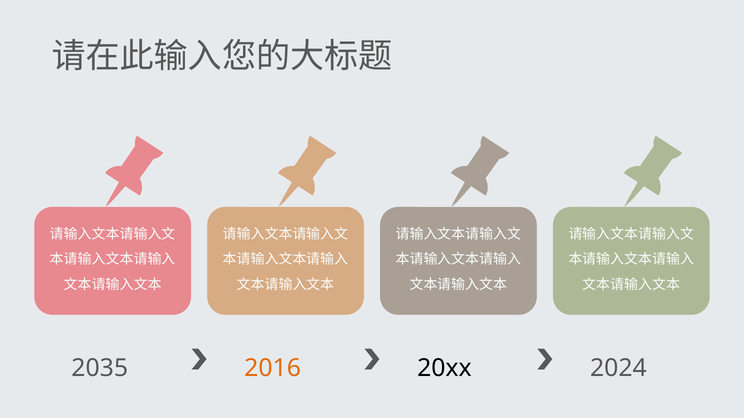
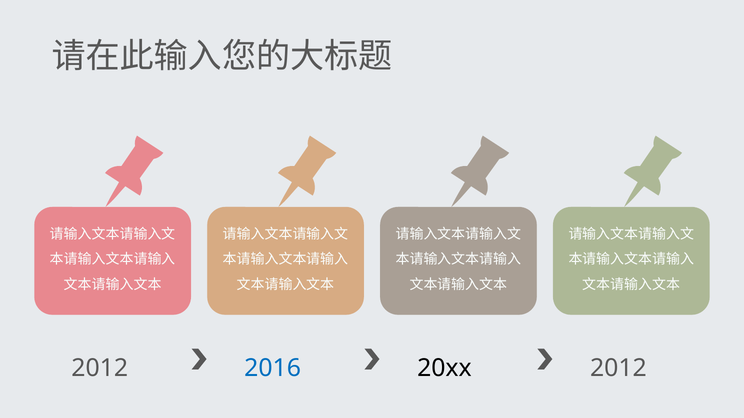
2035: 2035 -> 2012 (100, 369)
2016 colour: orange -> blue (273, 369)
2024: 2024 -> 2012 (618, 369)
